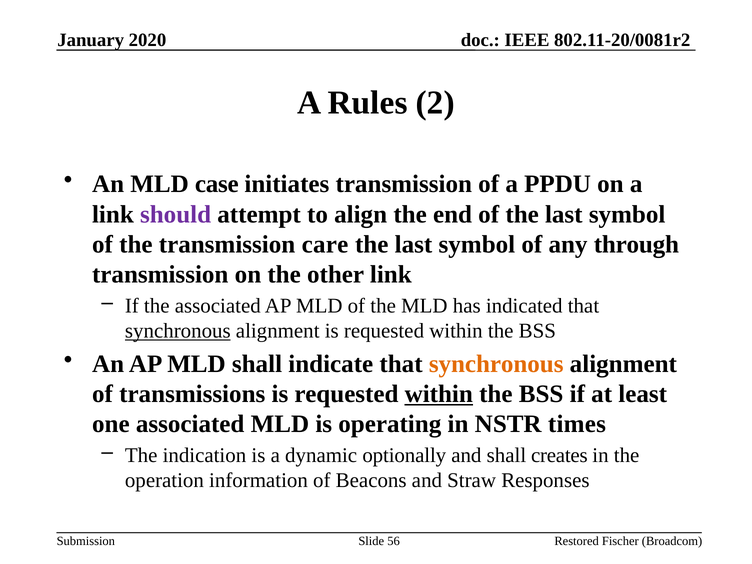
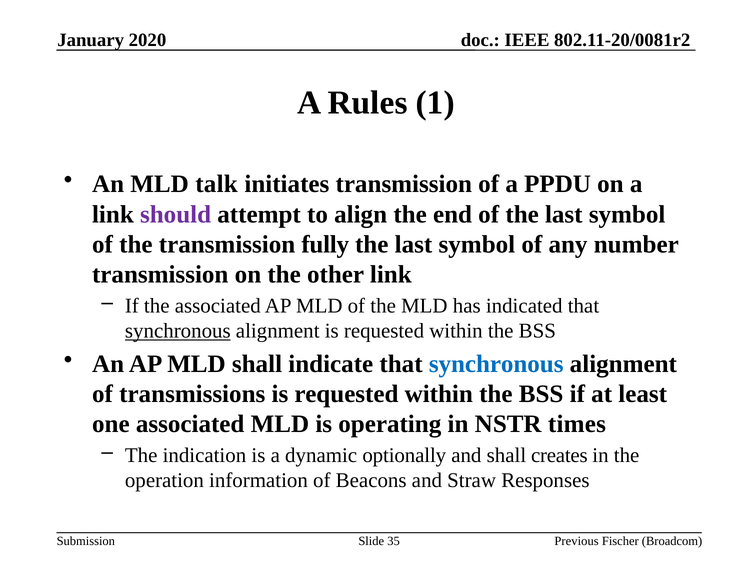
2: 2 -> 1 (435, 103)
case: case -> talk (217, 184)
care: care -> fully (325, 244)
through: through -> number (636, 244)
synchronous colour: orange -> blue (496, 364)
within underline: present -> none (439, 394)
56: 56 -> 35 (394, 541)
Restored: Restored -> Previous (577, 541)
